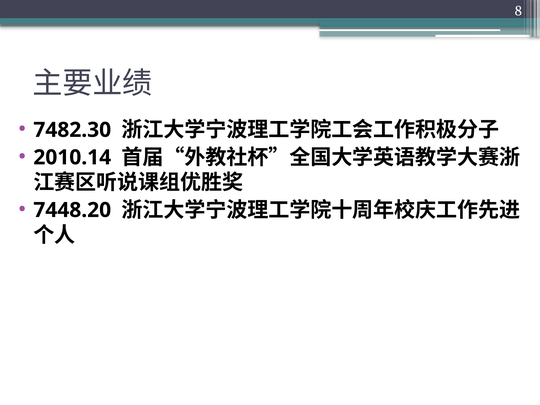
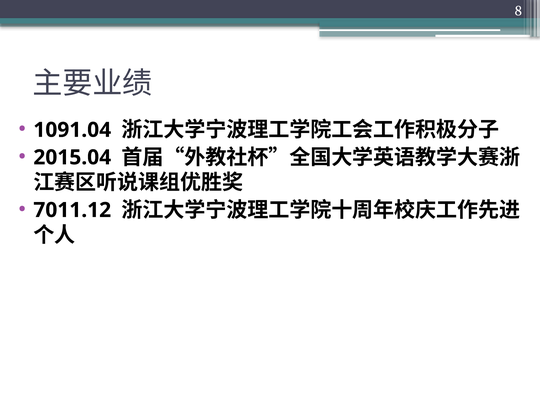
7482.30: 7482.30 -> 1091.04 (72, 130)
2010.14: 2010.14 -> 2015.04 (72, 157)
7448.20: 7448.20 -> 7011.12 (72, 210)
